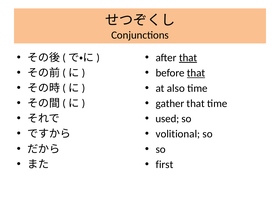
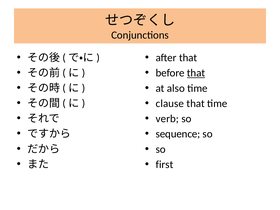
that underline: present -> none (188, 58)
gather: gather -> clause (170, 103)
used: used -> verb (167, 119)
volitional: volitional -> sequence (178, 134)
